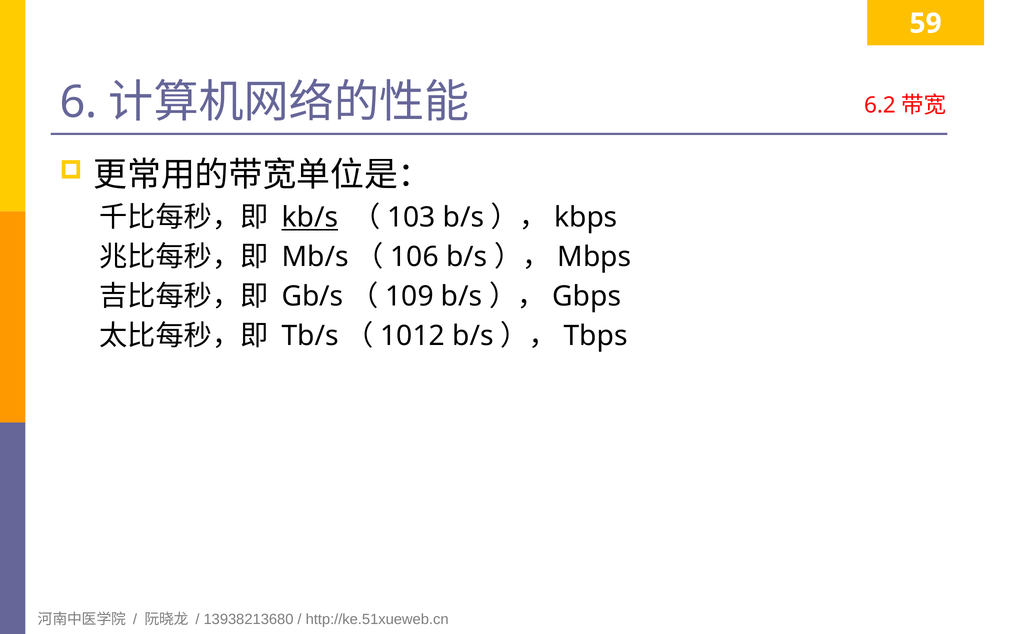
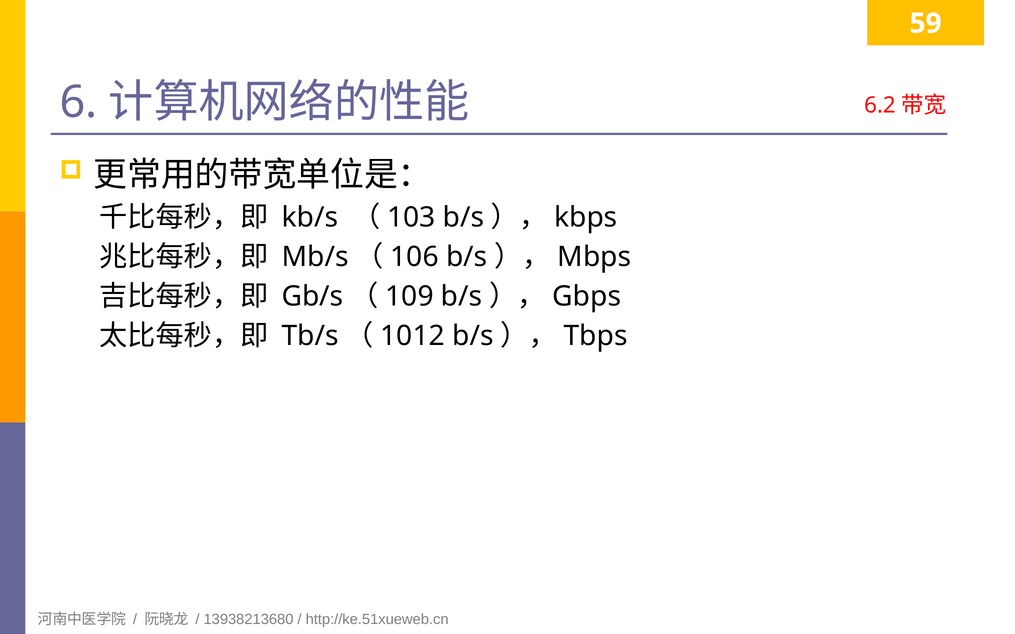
kb/s underline: present -> none (310, 218)
